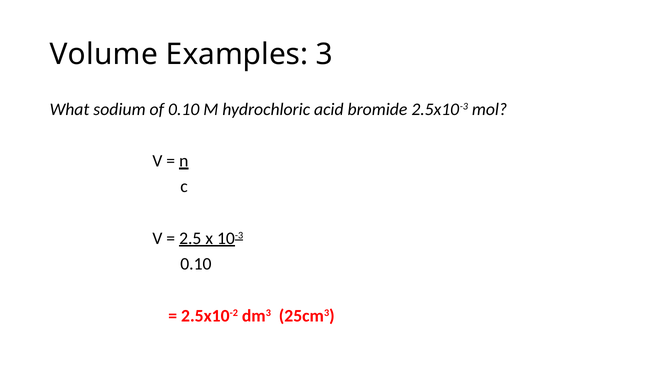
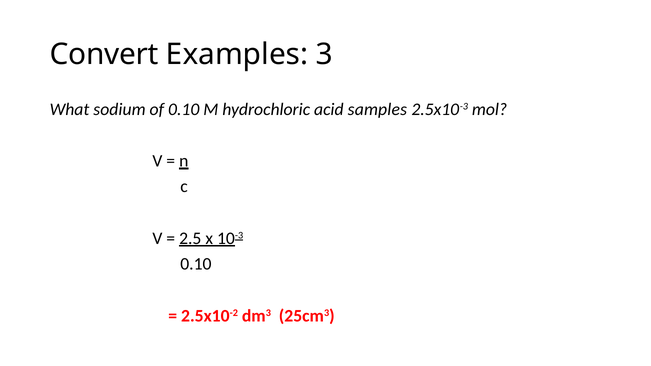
Volume: Volume -> Convert (104, 55)
bromide: bromide -> samples (377, 109)
